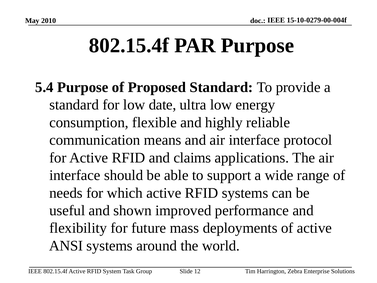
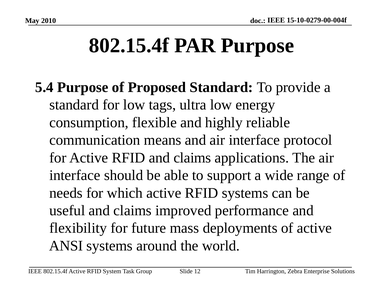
date: date -> tags (162, 105)
useful and shown: shown -> claims (133, 210)
